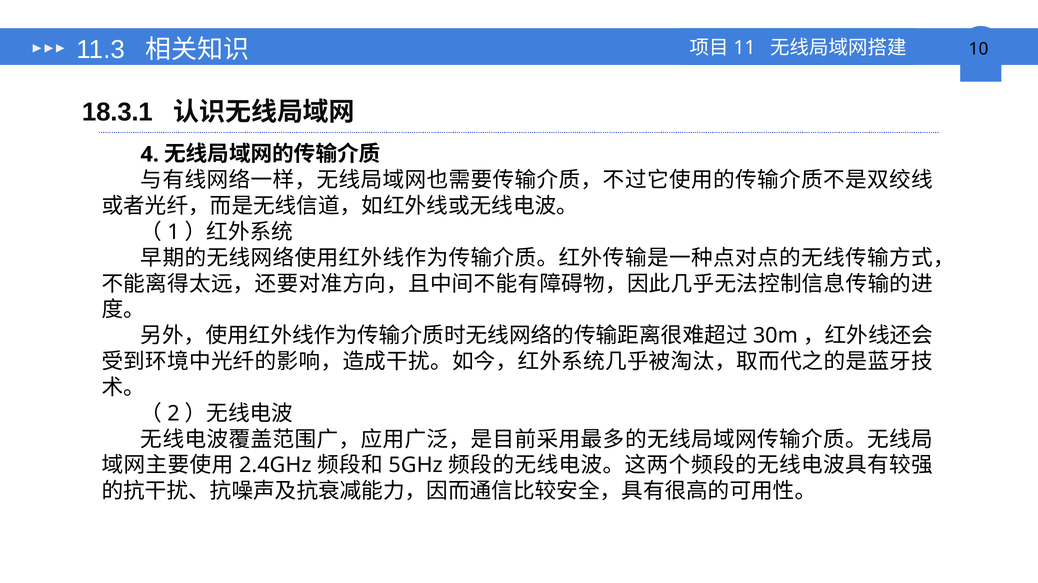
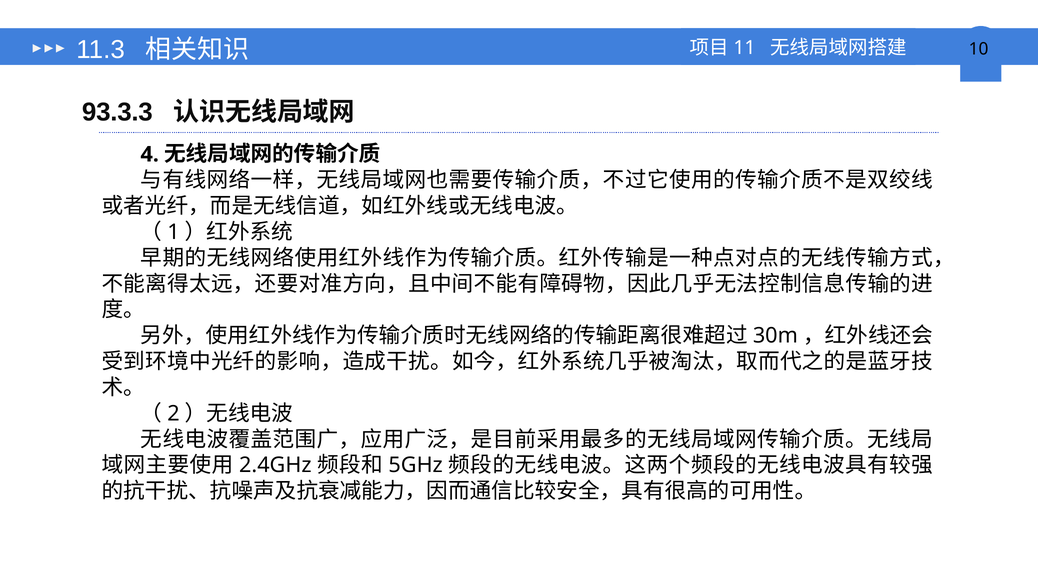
18.3.1: 18.3.1 -> 93.3.3 (117, 113)
